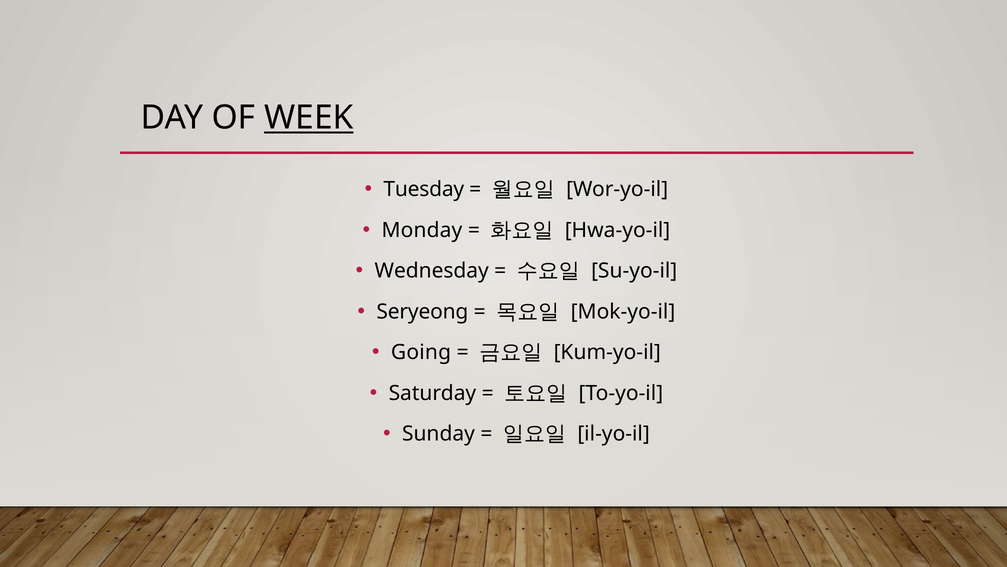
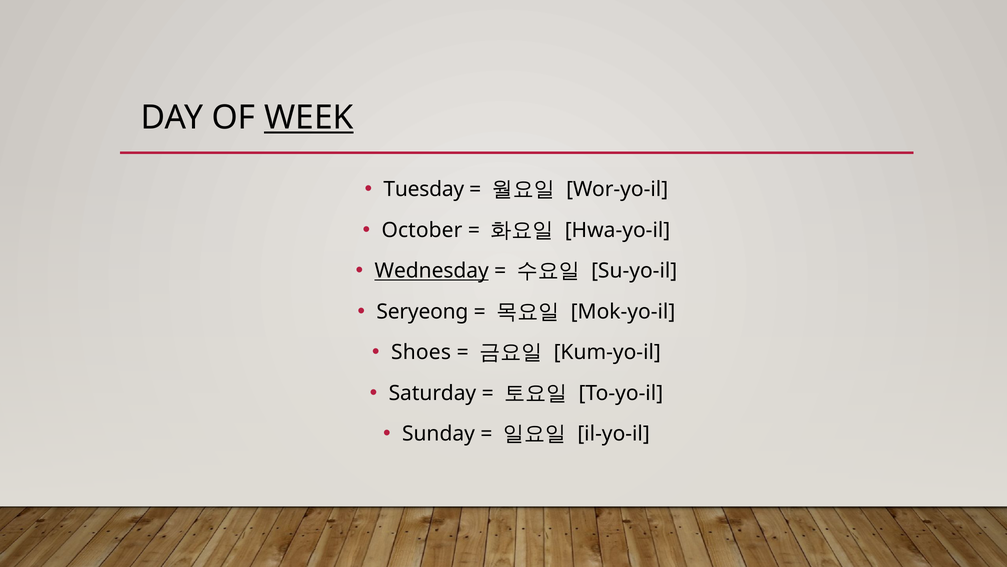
Monday: Monday -> October (422, 230)
Wednesday underline: none -> present (432, 271)
Going: Going -> Shoes (421, 352)
